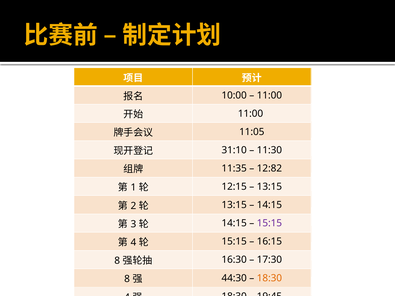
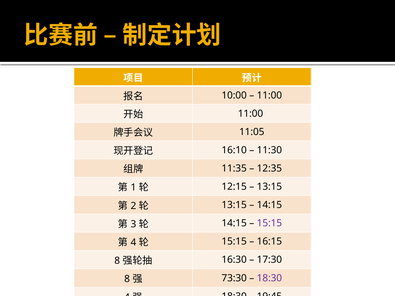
31:10: 31:10 -> 16:10 (234, 150)
12:82: 12:82 -> 12:35 (269, 168)
44:30: 44:30 -> 73:30 (234, 278)
18:30 colour: orange -> purple (269, 278)
